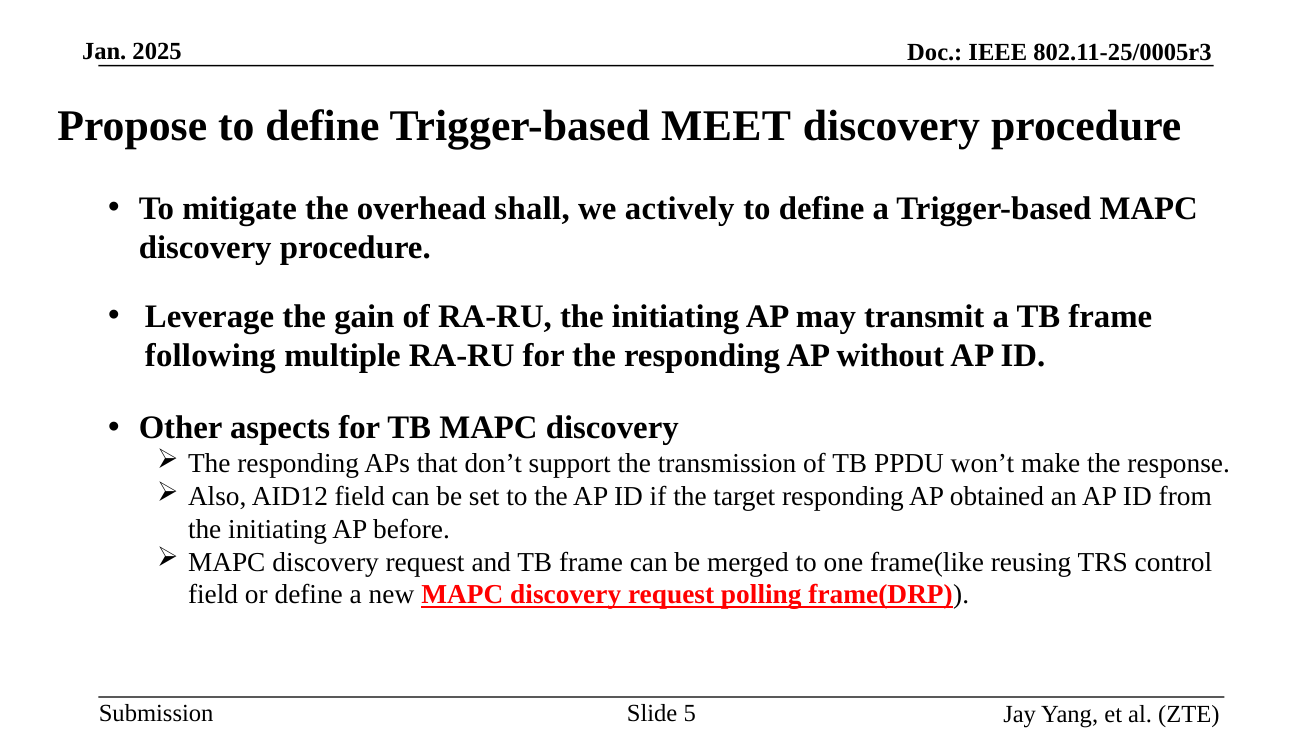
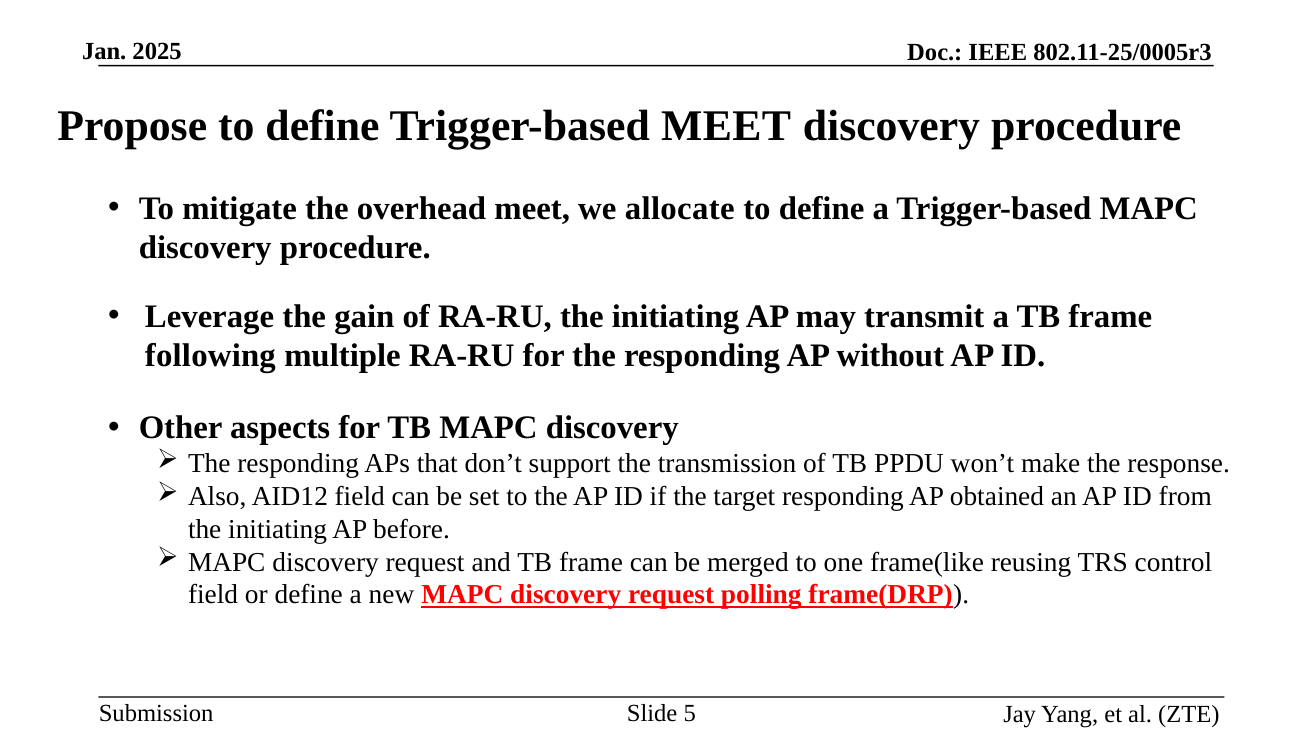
overhead shall: shall -> meet (532, 208)
actively: actively -> allocate (680, 208)
